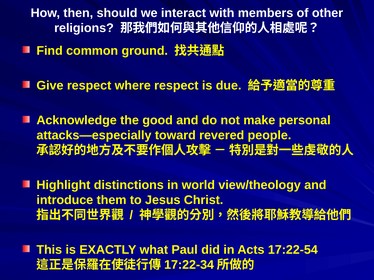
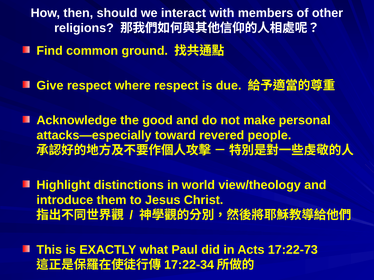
17:22-54: 17:22-54 -> 17:22-73 (293, 250)
